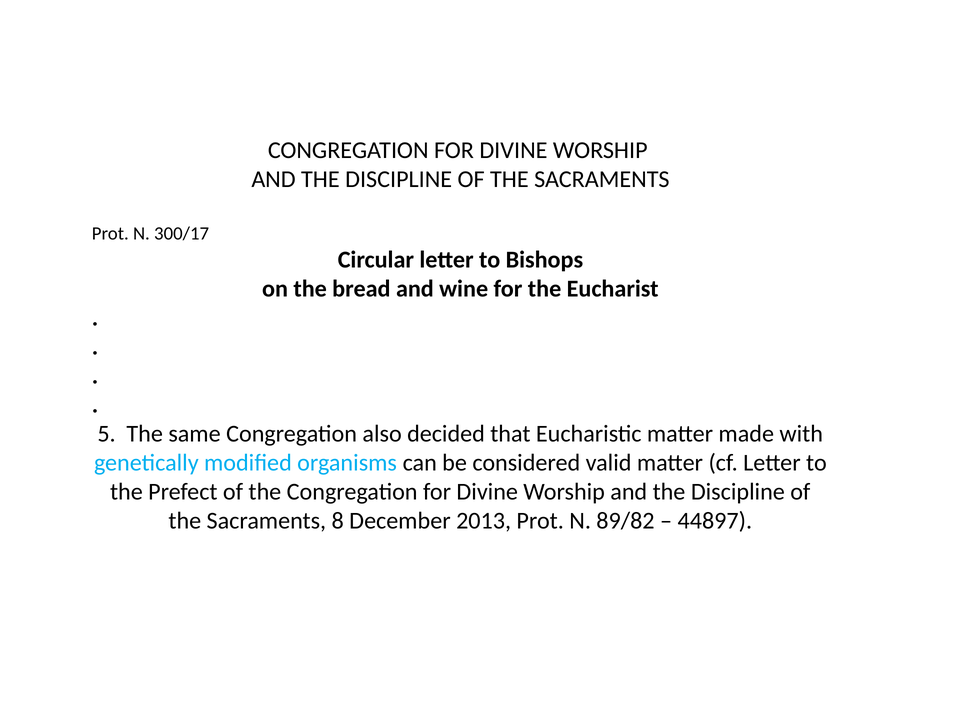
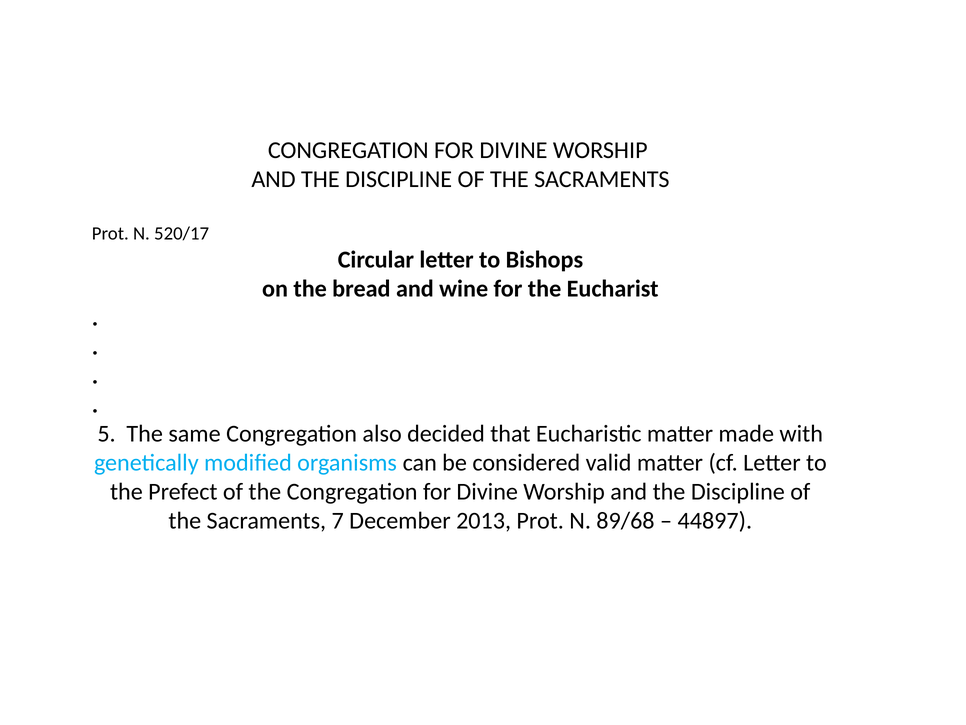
300/17: 300/17 -> 520/17 (182, 233)
8: 8 -> 7 (338, 520)
89/82: 89/82 -> 89/68 (625, 520)
